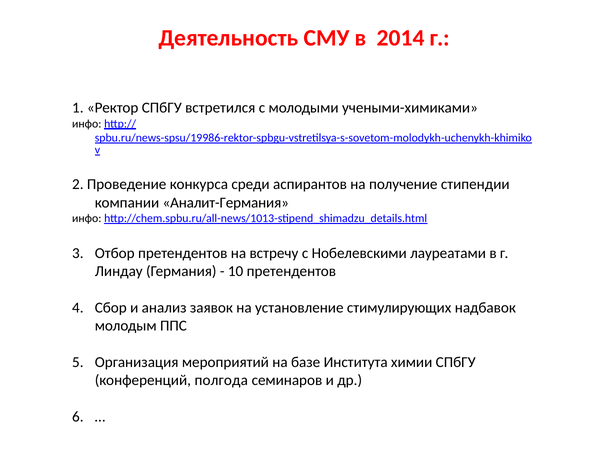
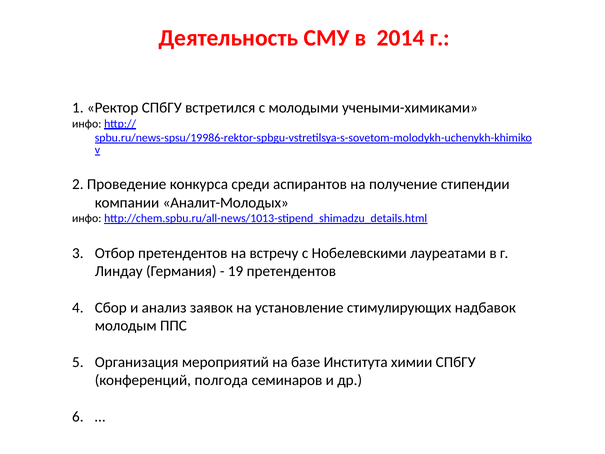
Аналит-Германия: Аналит-Германия -> Аналит-Молодых (226, 202)
10: 10 -> 19 (236, 271)
